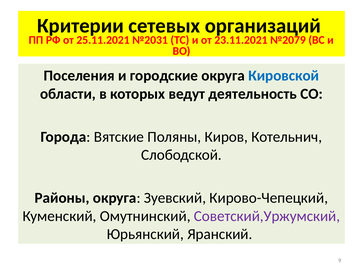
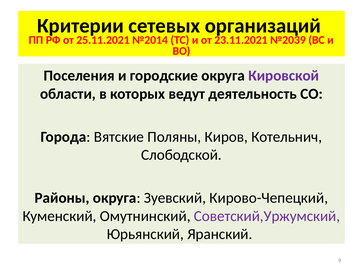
№2031: №2031 -> №2014 (150, 40)
№2079: №2079 -> №2039 (288, 40)
Кировской colour: blue -> purple (284, 75)
